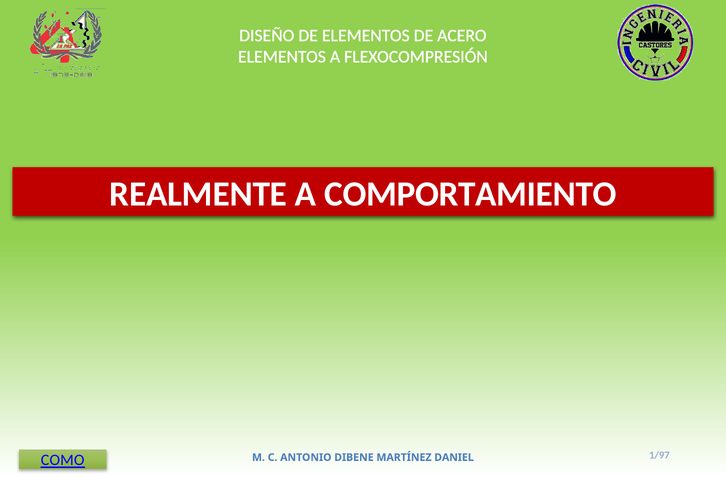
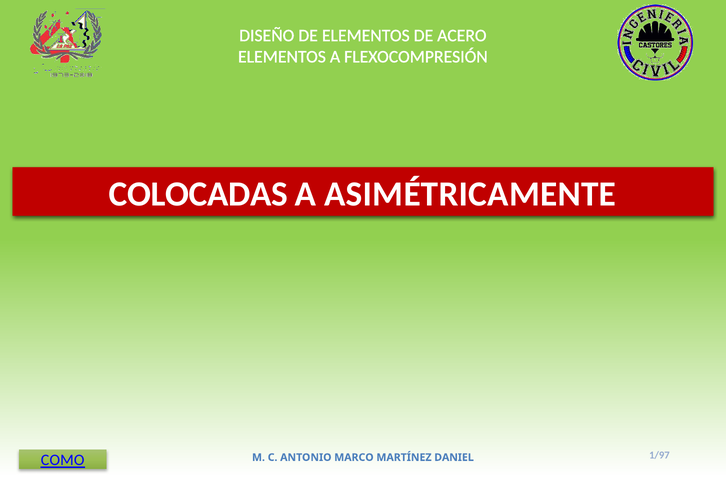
REALMENTE: REALMENTE -> COLOCADAS (198, 194)
COMPORTAMIENTO: COMPORTAMIENTO -> ASIMÉTRICAMENTE (470, 194)
DIBENE: DIBENE -> MARCO (354, 457)
